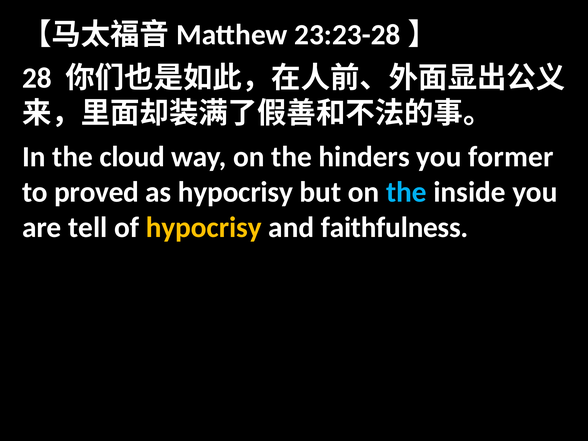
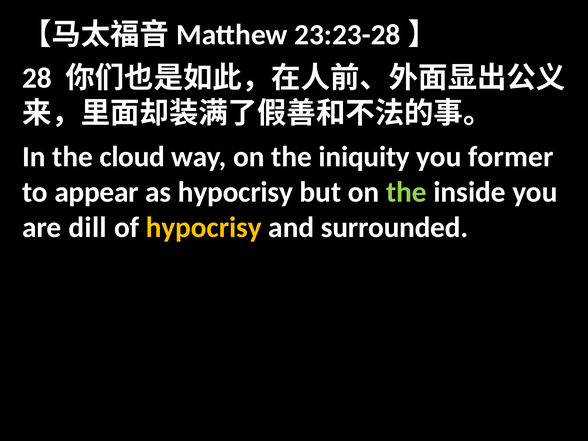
hinders: hinders -> iniquity (364, 157)
proved: proved -> appear (97, 192)
the colour: light blue -> light green (406, 192)
tell: tell -> dill (88, 228)
faithfulness: faithfulness -> surrounded (395, 228)
